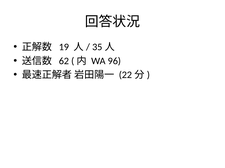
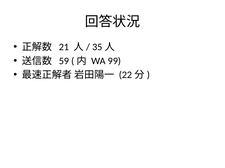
19: 19 -> 21 (64, 47)
62: 62 -> 59 (64, 61)
96: 96 -> 99 (114, 61)
